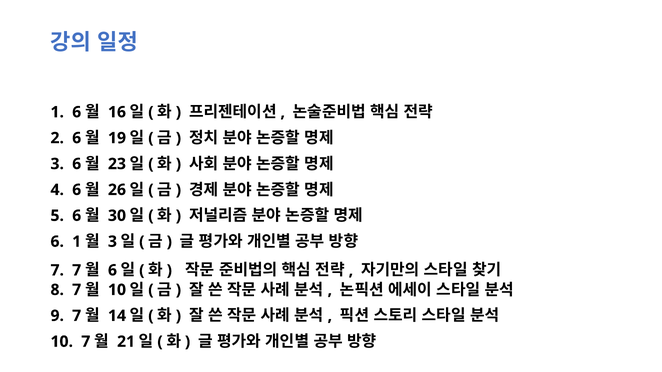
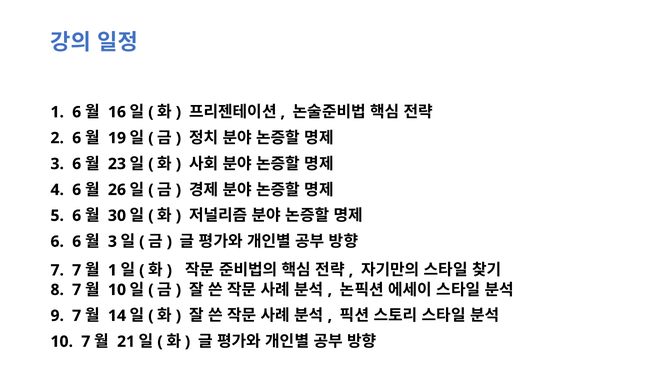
6 1: 1 -> 6 (77, 242)
6: 6 -> 1 (112, 271)
